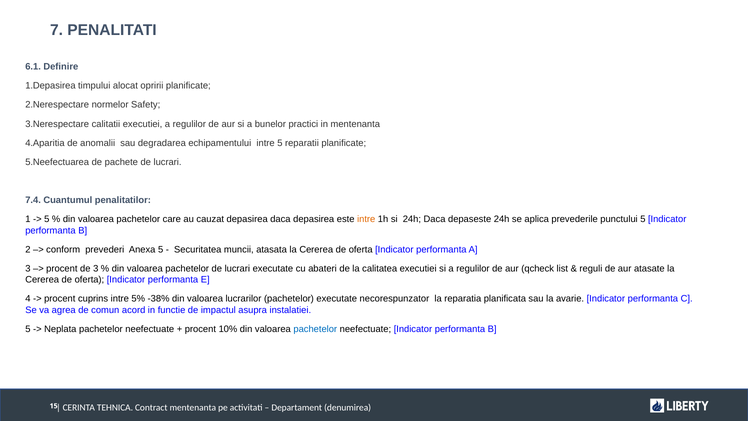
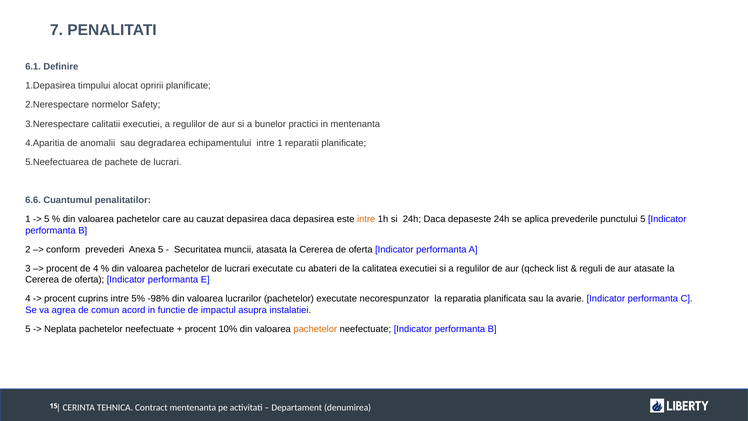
intre 5: 5 -> 1 (280, 143)
7.4: 7.4 -> 6.6 (33, 200)
de 3: 3 -> 4 (96, 268)
-38%: -38% -> -98% (159, 299)
pachetelor colour: blue -> orange (315, 329)
